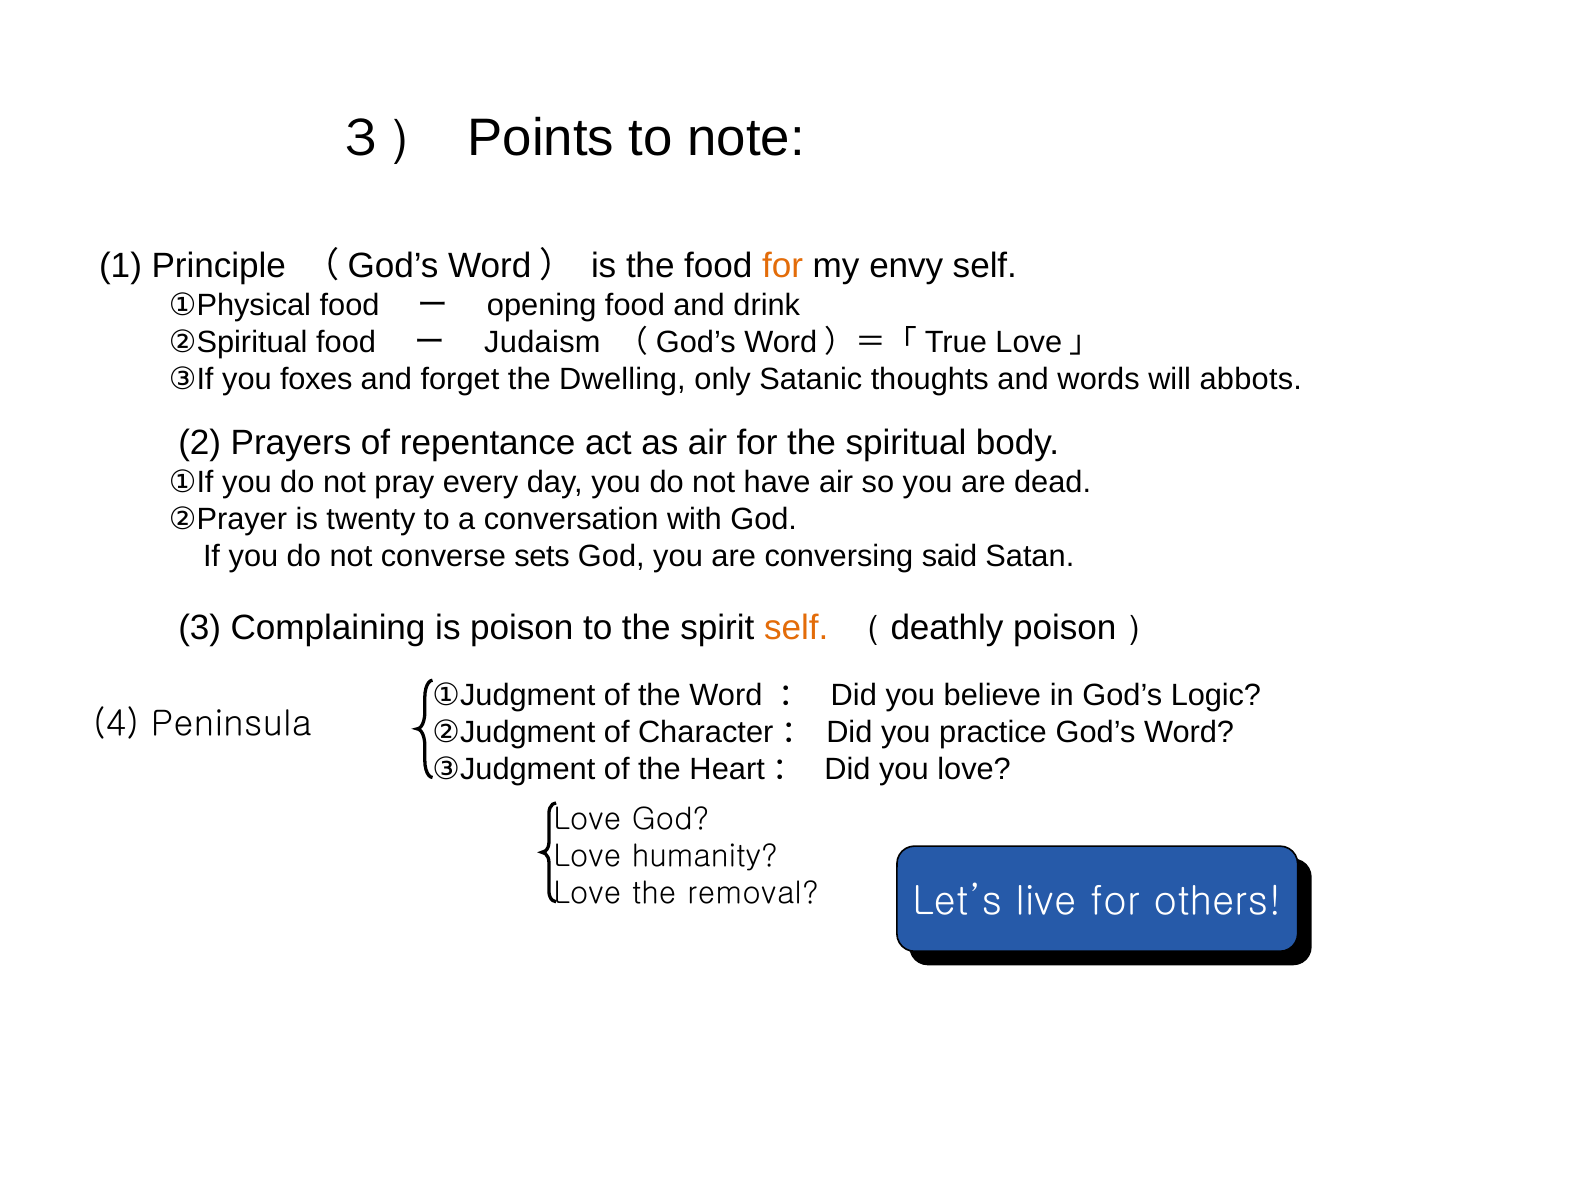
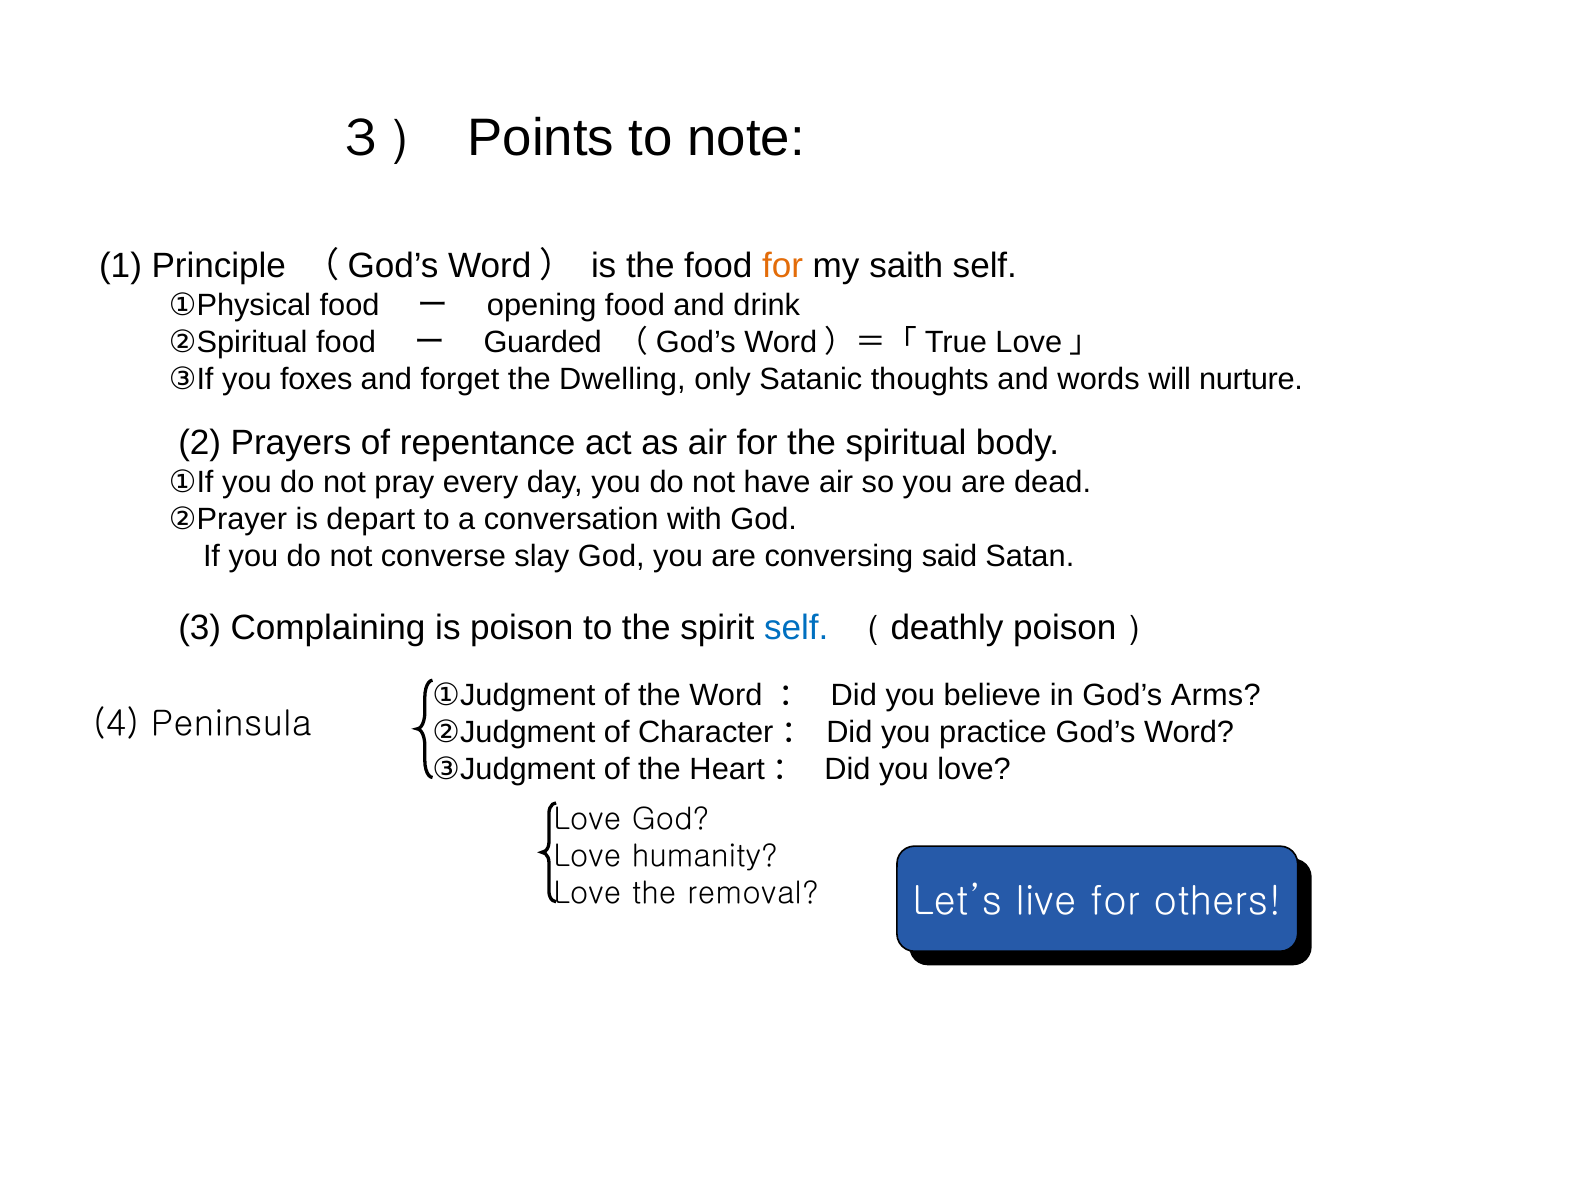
envy: envy -> saith (906, 266)
Judaism: Judaism -> Guarded (543, 343)
abbots: abbots -> nurture (1251, 380)
twenty: twenty -> depart (371, 519)
sets: sets -> slay (542, 556)
self colour: orange -> blue (796, 628)
Logic: Logic -> Arms (1216, 696)
